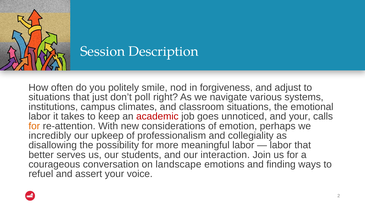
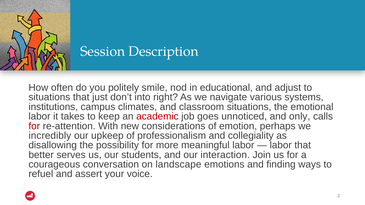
forgiveness: forgiveness -> educational (226, 88)
poll: poll -> into (142, 97)
and your: your -> only (300, 117)
for colour: orange -> red (34, 126)
